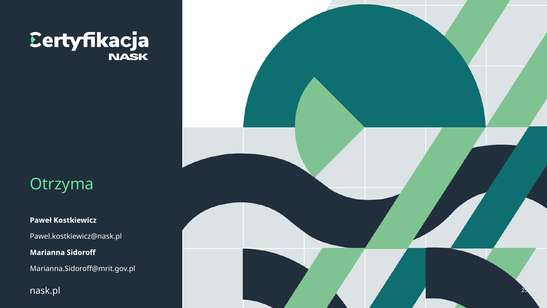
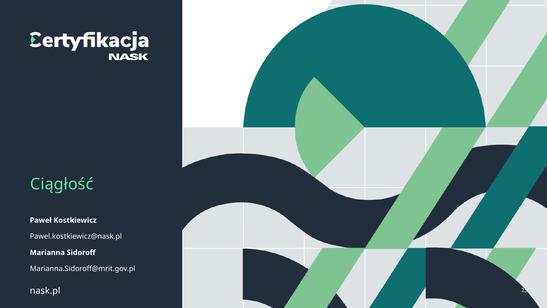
Otrzyma: Otrzyma -> Ciągłość (62, 184)
